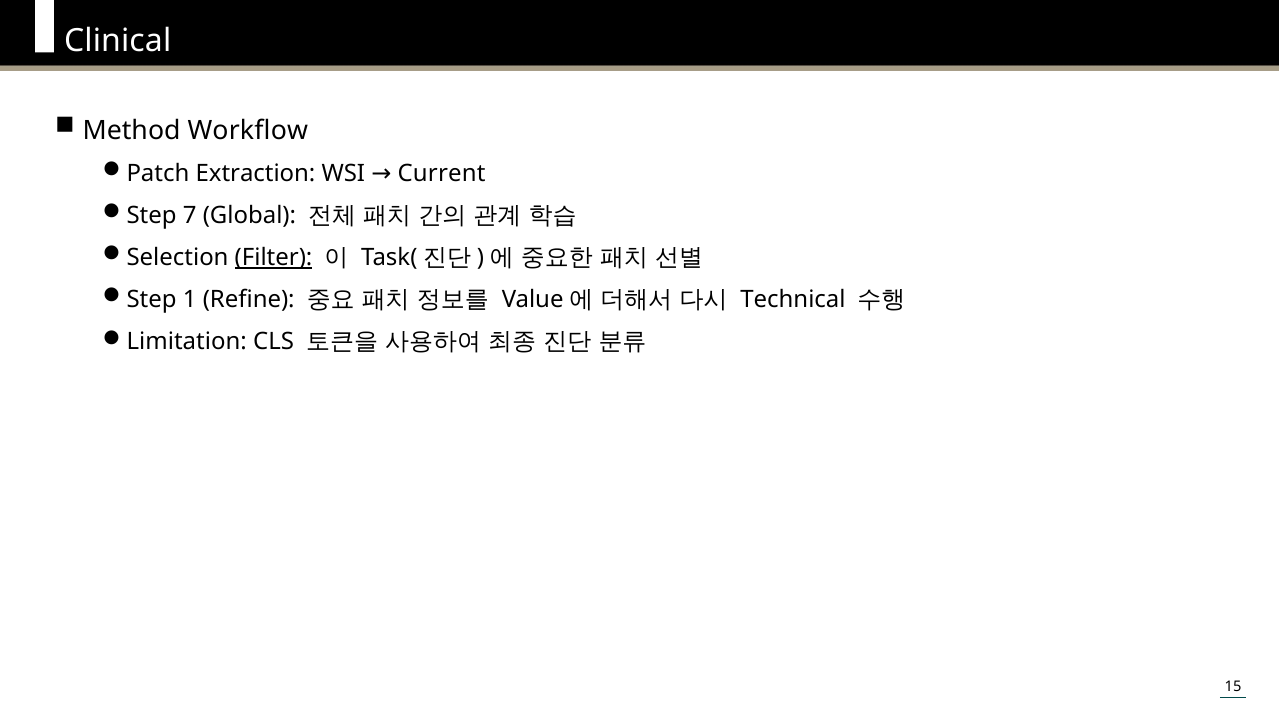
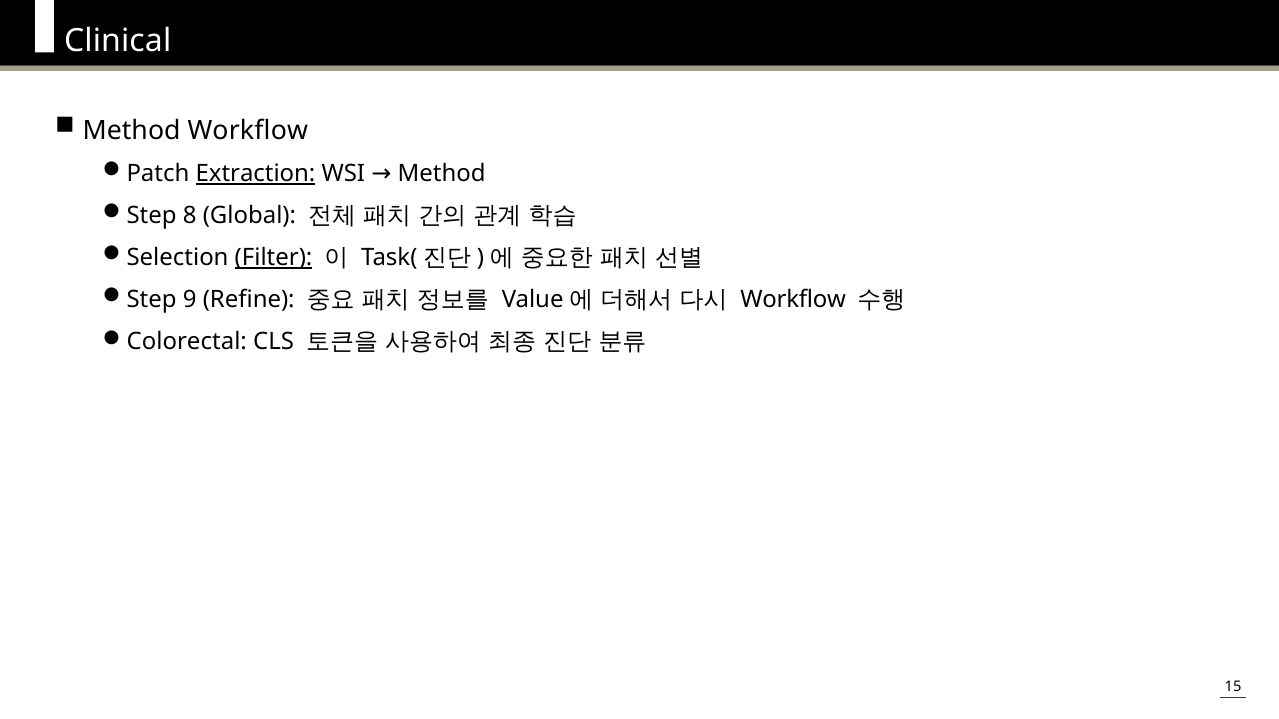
Extraction underline: none -> present (255, 174)
WSI Current: Current -> Method (442, 174)
7: 7 -> 8 (190, 216)
1: 1 -> 9 (190, 300)
Technical: Technical -> Workflow (793, 300)
Limitation: Limitation -> Colorectal (187, 342)
